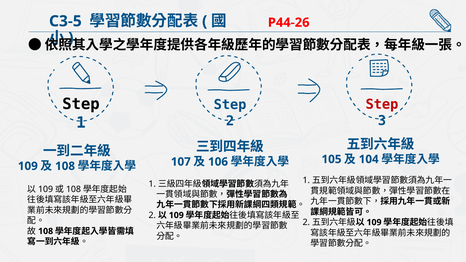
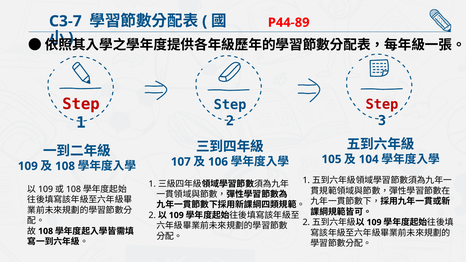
C3-5: C3-5 -> C3-7 (65, 21)
P44-26: P44-26 -> P44-89 (289, 23)
Step colour: black -> red (81, 104)
